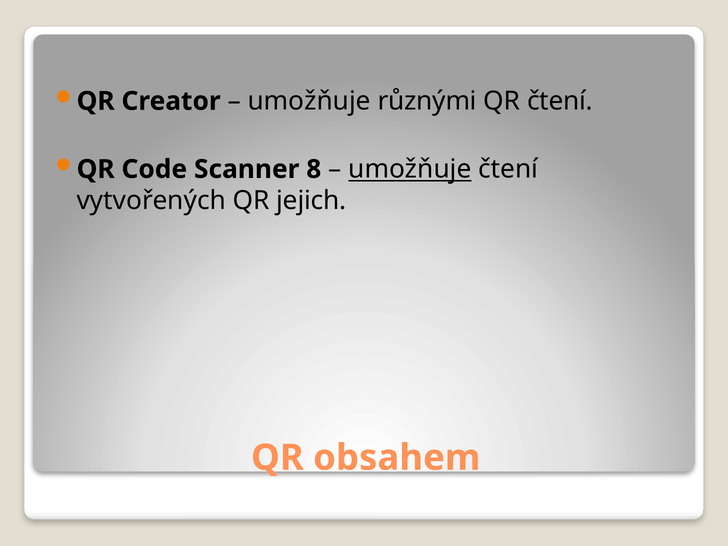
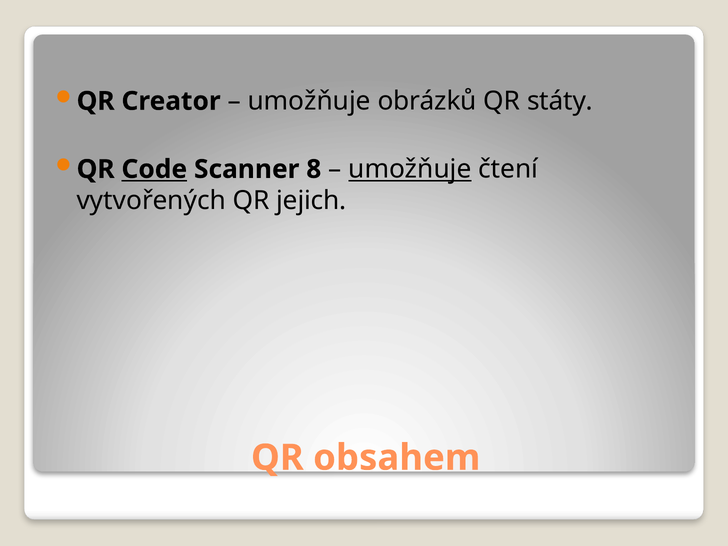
různými: různými -> obrázků (427, 101)
QR čtení: čtení -> státy (560, 101)
Code underline: none -> present (154, 169)
